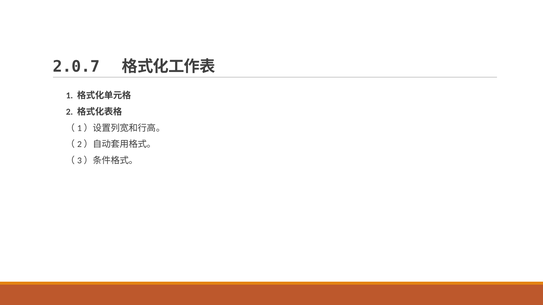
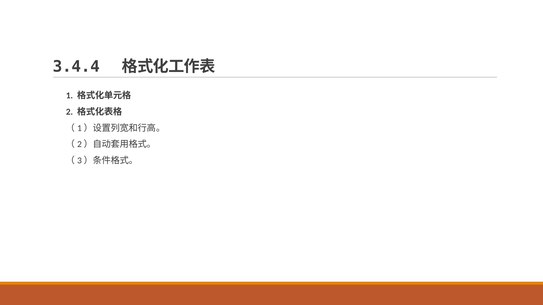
2.0.7: 2.0.7 -> 3.4.4 (76, 67)
